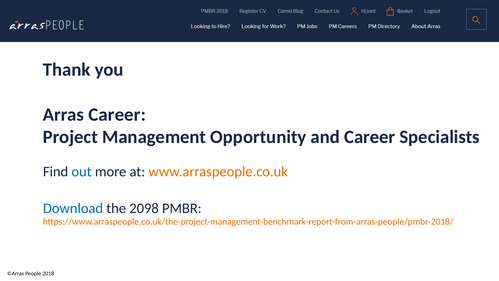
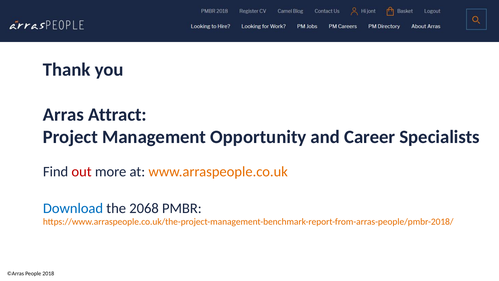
Arras Career: Career -> Attract (117, 114)
out colour: blue -> red (82, 172)
2098: 2098 -> 2068 (144, 208)
